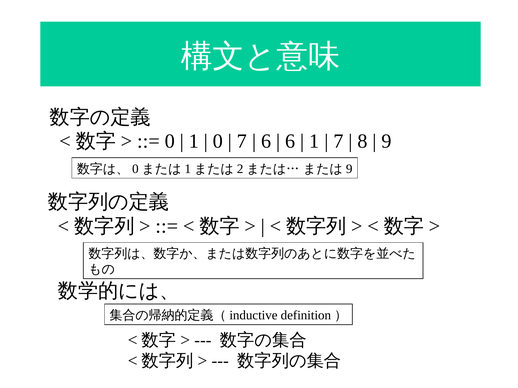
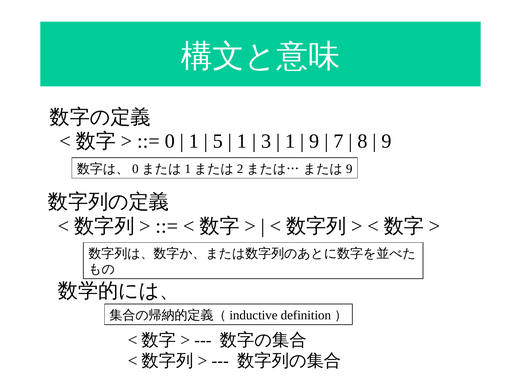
0: 0 -> 5 (218, 141)
7: 7 -> 1 (242, 141)
6: 6 -> 3 (266, 141)
6: 6 -> 1 (290, 141)
1: 1 -> 9 (314, 141)
